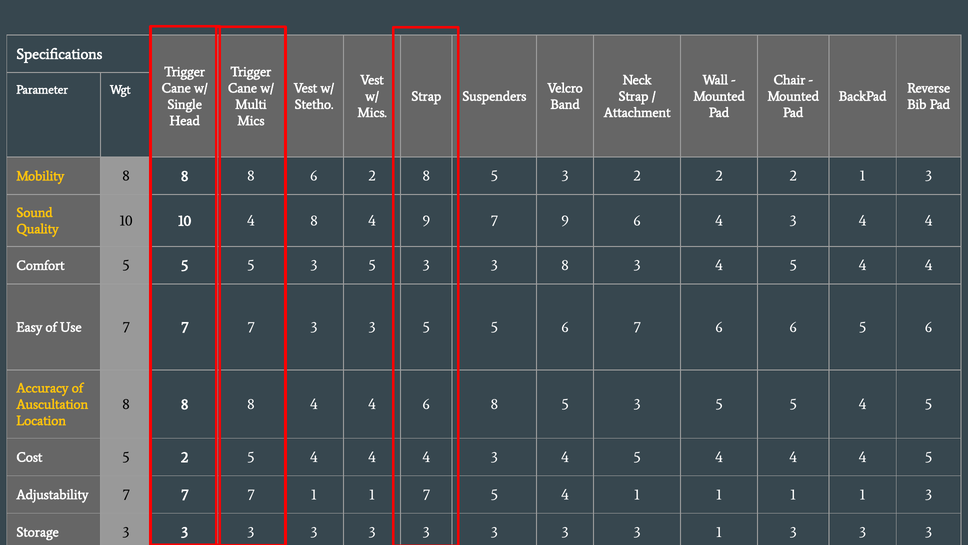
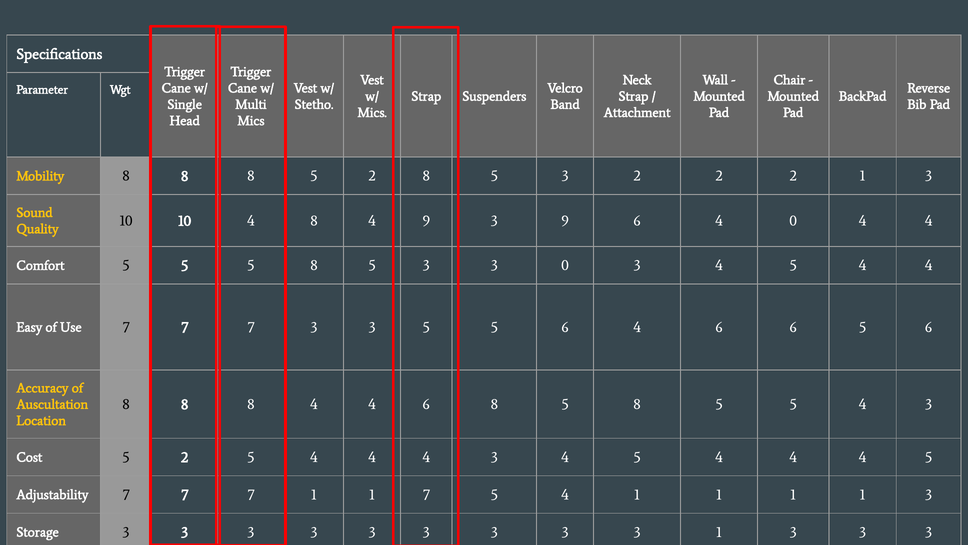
8 8 6: 6 -> 5 (314, 176)
9 7: 7 -> 3 (494, 221)
6 4 3: 3 -> 0 (793, 221)
5 5 3: 3 -> 8 (314, 265)
3 8: 8 -> 0 (565, 265)
5 6 7: 7 -> 4 (637, 327)
6 8 5 3: 3 -> 8 (637, 404)
5 4 5: 5 -> 3 (929, 404)
